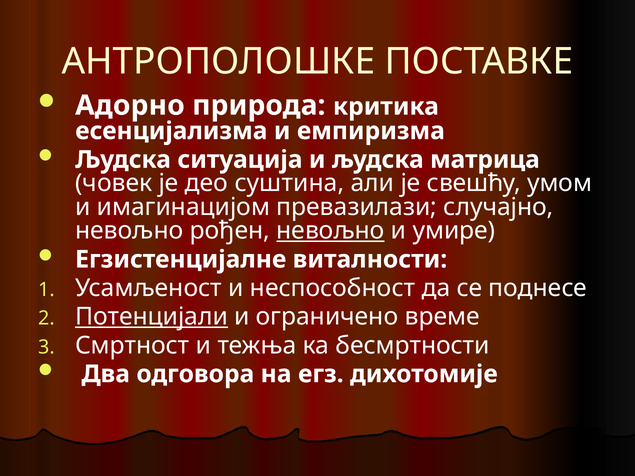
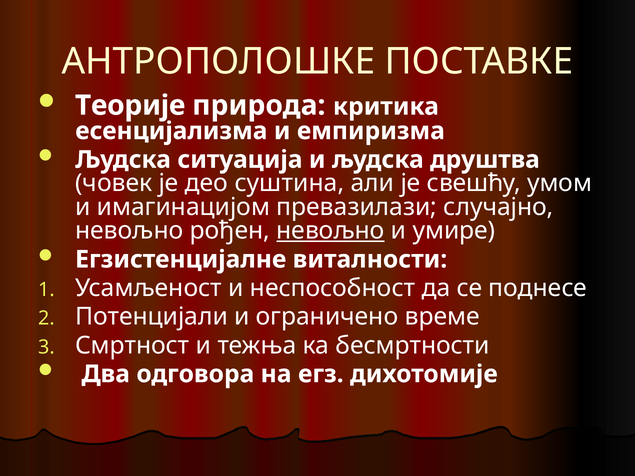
Адорно: Адорно -> Теорије (130, 105)
матрица: матрица -> друштва (485, 160)
Потенцијали underline: present -> none (152, 317)
